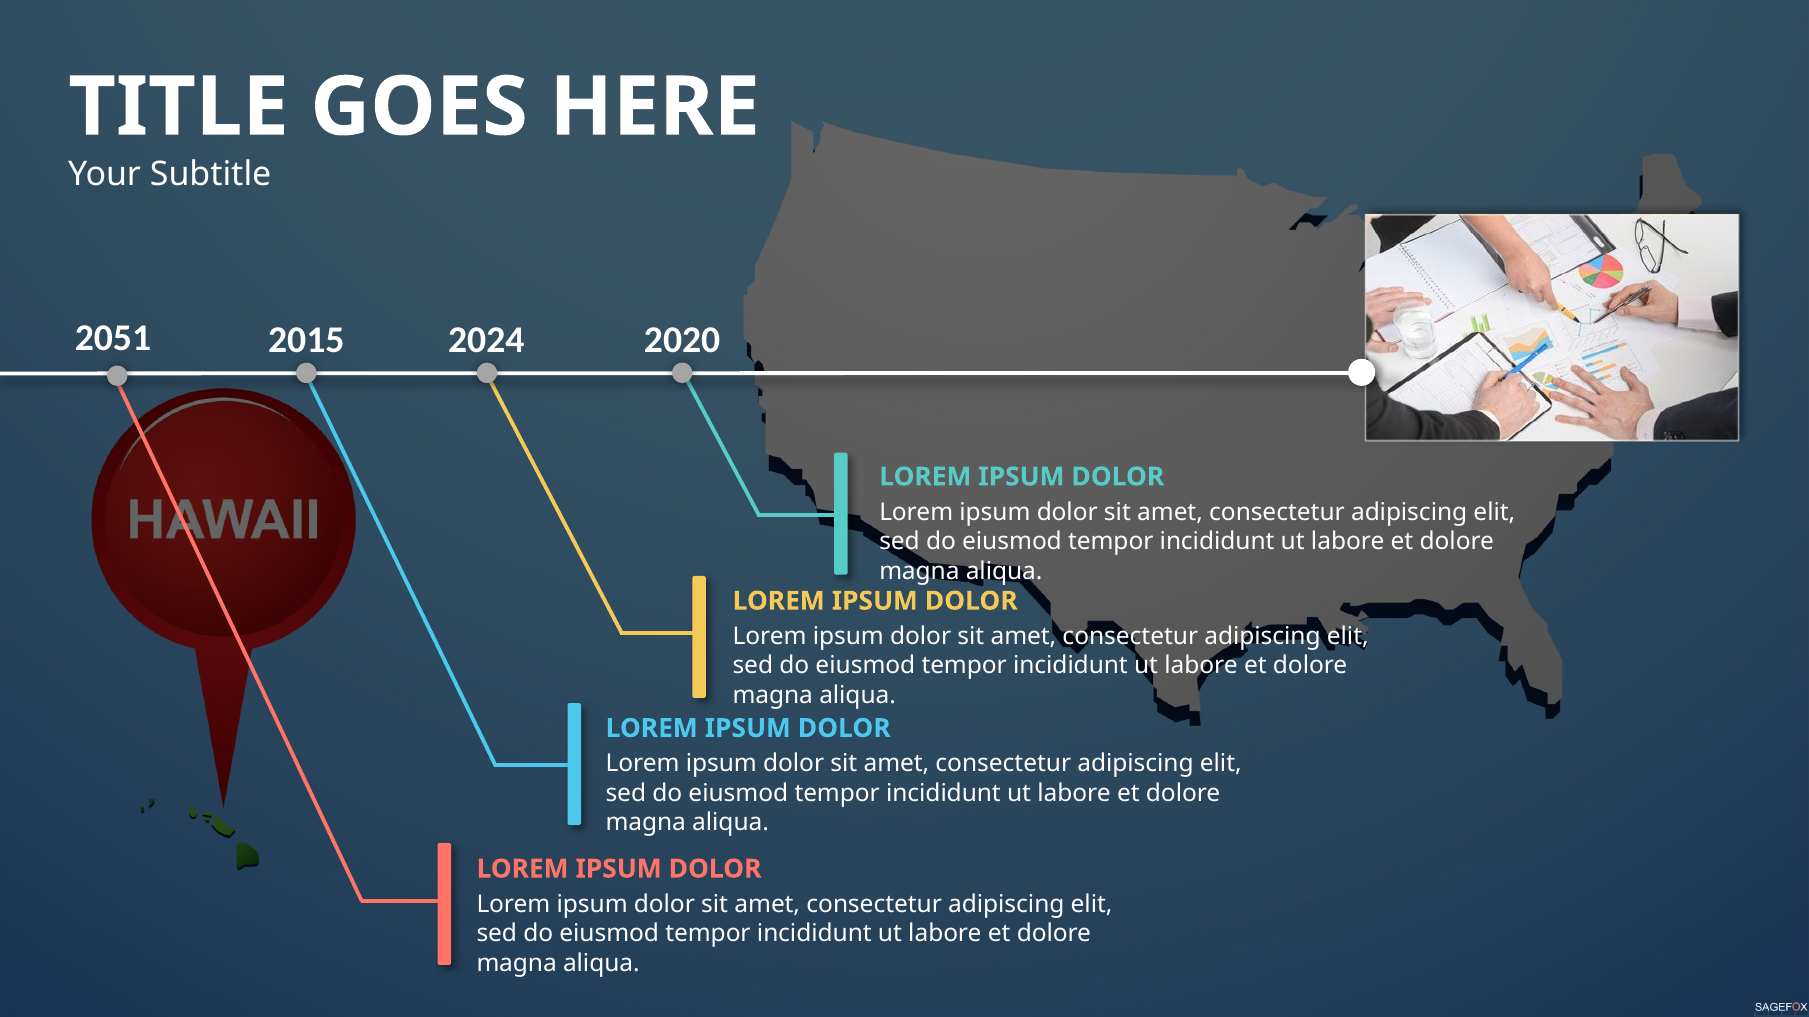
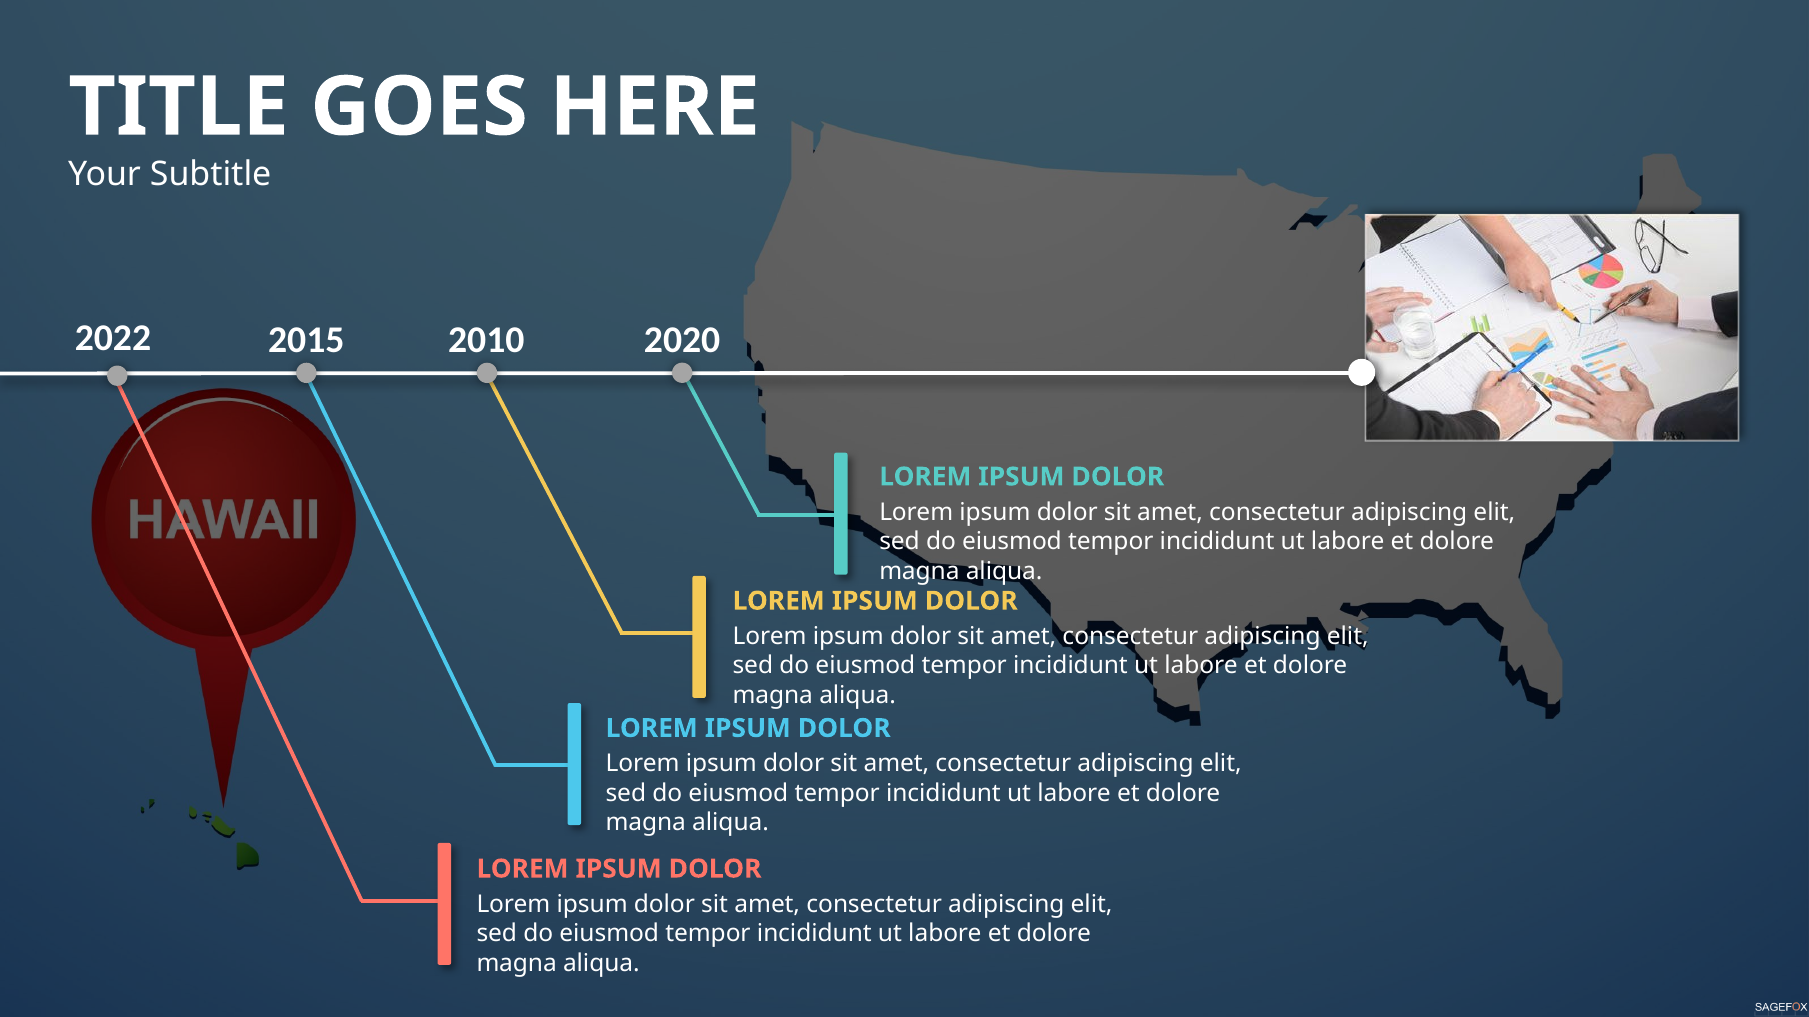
2051: 2051 -> 2022 (113, 338)
2024: 2024 -> 2010 (486, 340)
